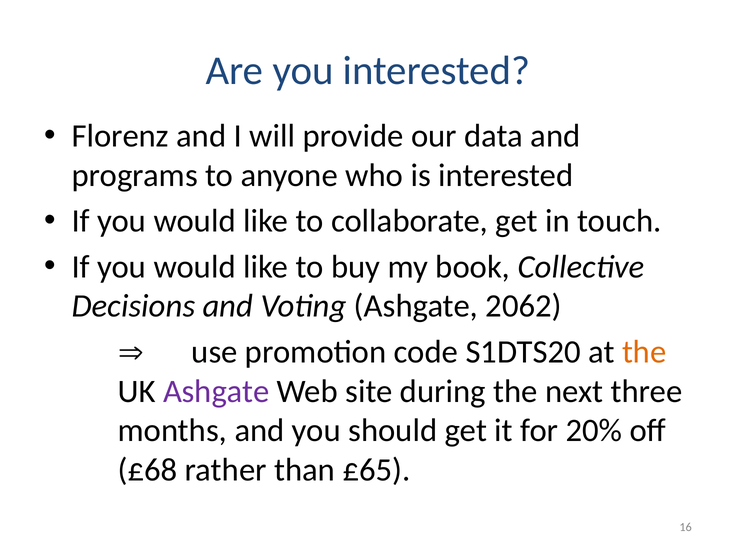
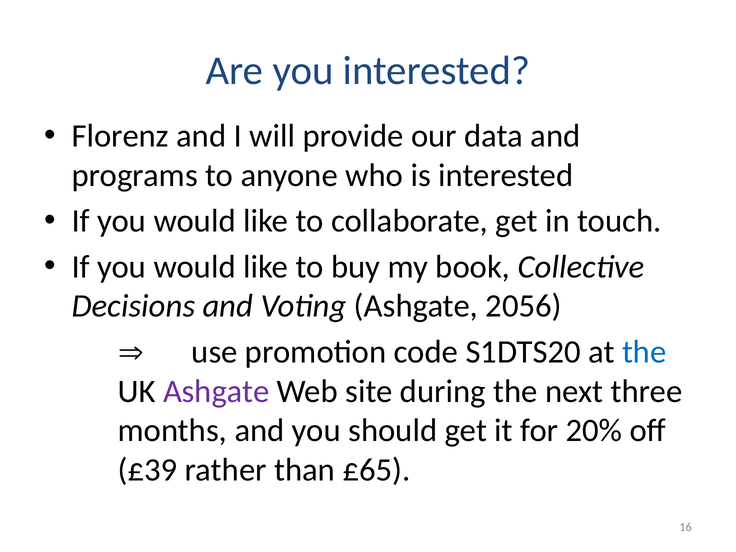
2062: 2062 -> 2056 (524, 306)
the colour: orange -> blue (644, 352)
£68: £68 -> £39 (148, 470)
